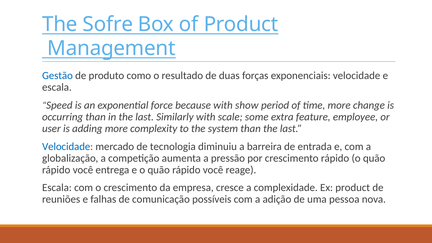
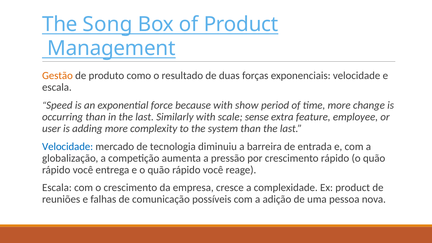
Sofre: Sofre -> Song (108, 24)
Gestão colour: blue -> orange (57, 76)
some: some -> sense (257, 117)
